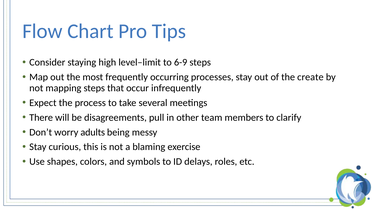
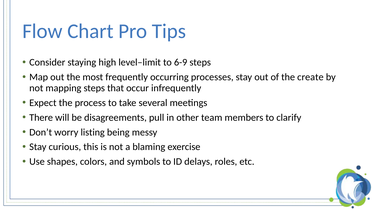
adults: adults -> listing (93, 132)
